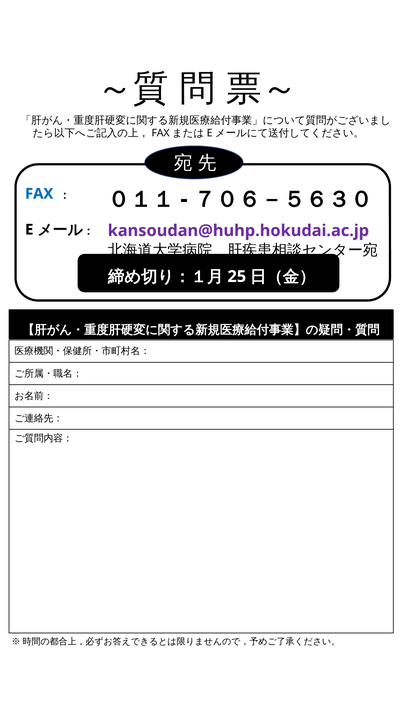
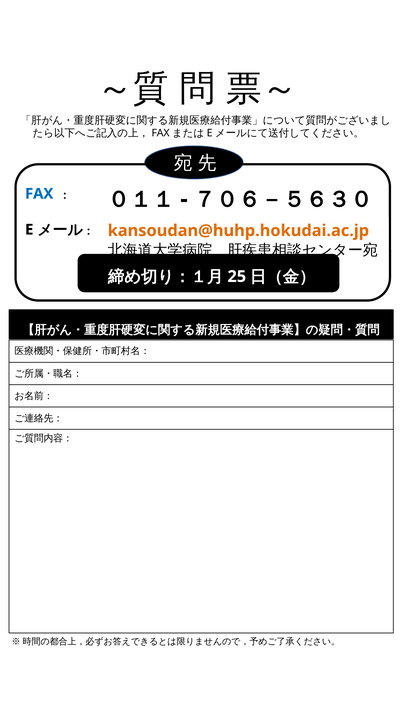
kansoudan@huhp.hokudai.ac.jp colour: purple -> orange (238, 231)
